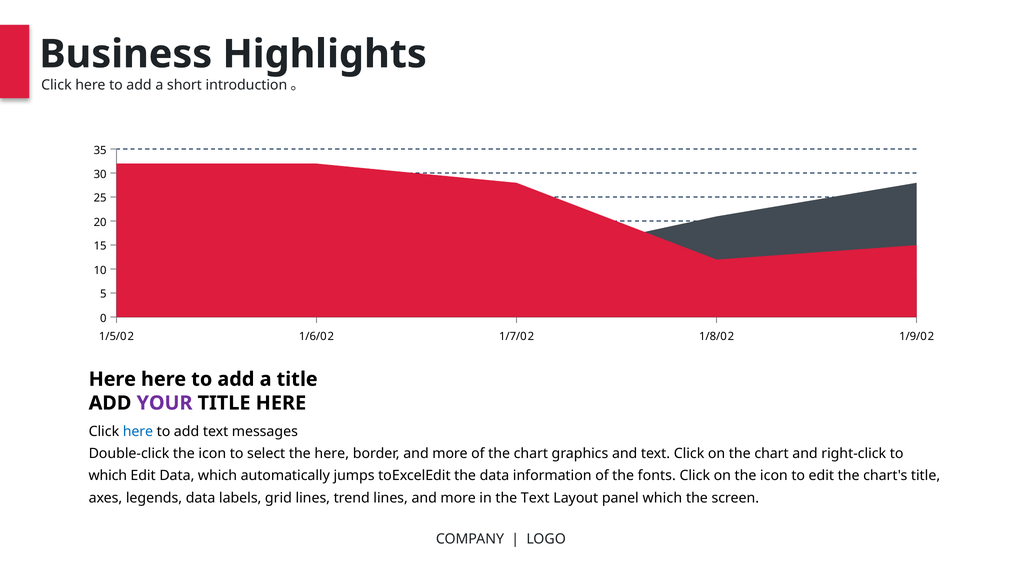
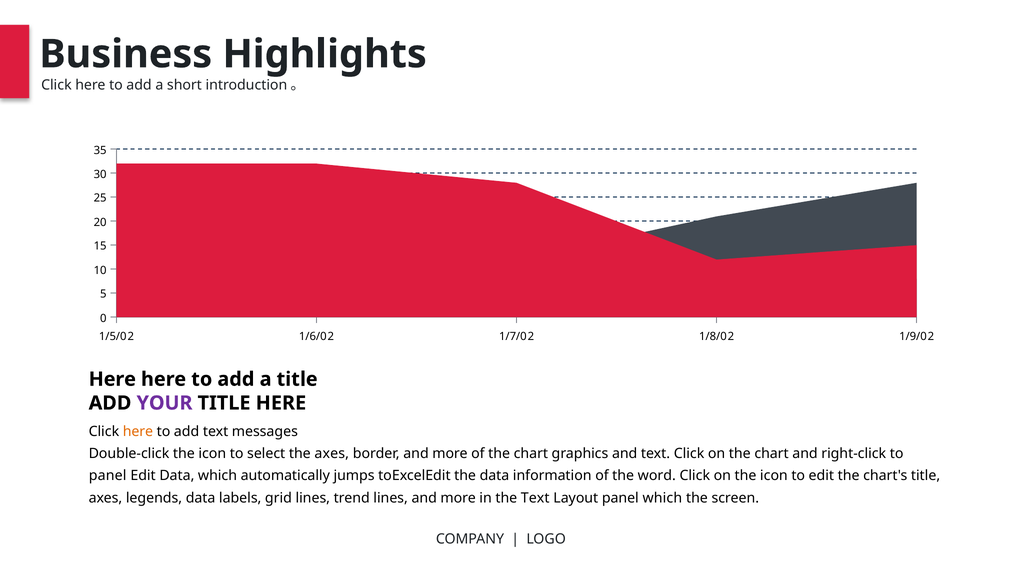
here colour: blue -> orange (138, 431)
the here: here -> axes (332, 453)
which: which -> panel (108, 476)
fonts: fonts -> word (657, 476)
